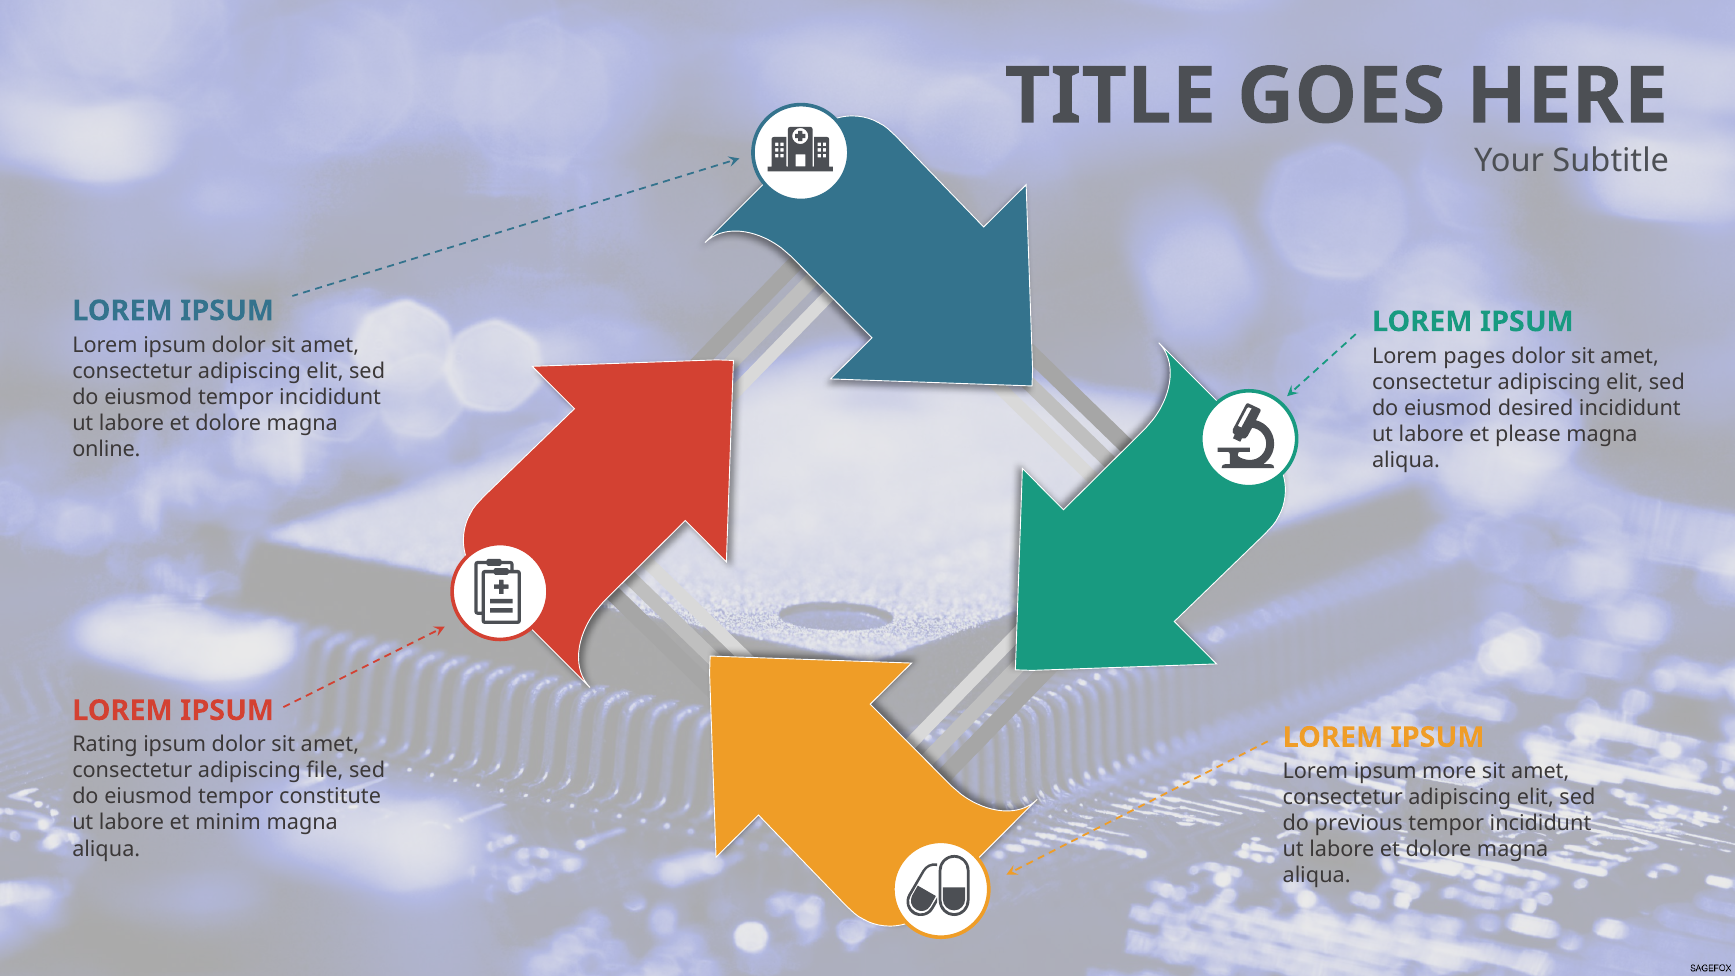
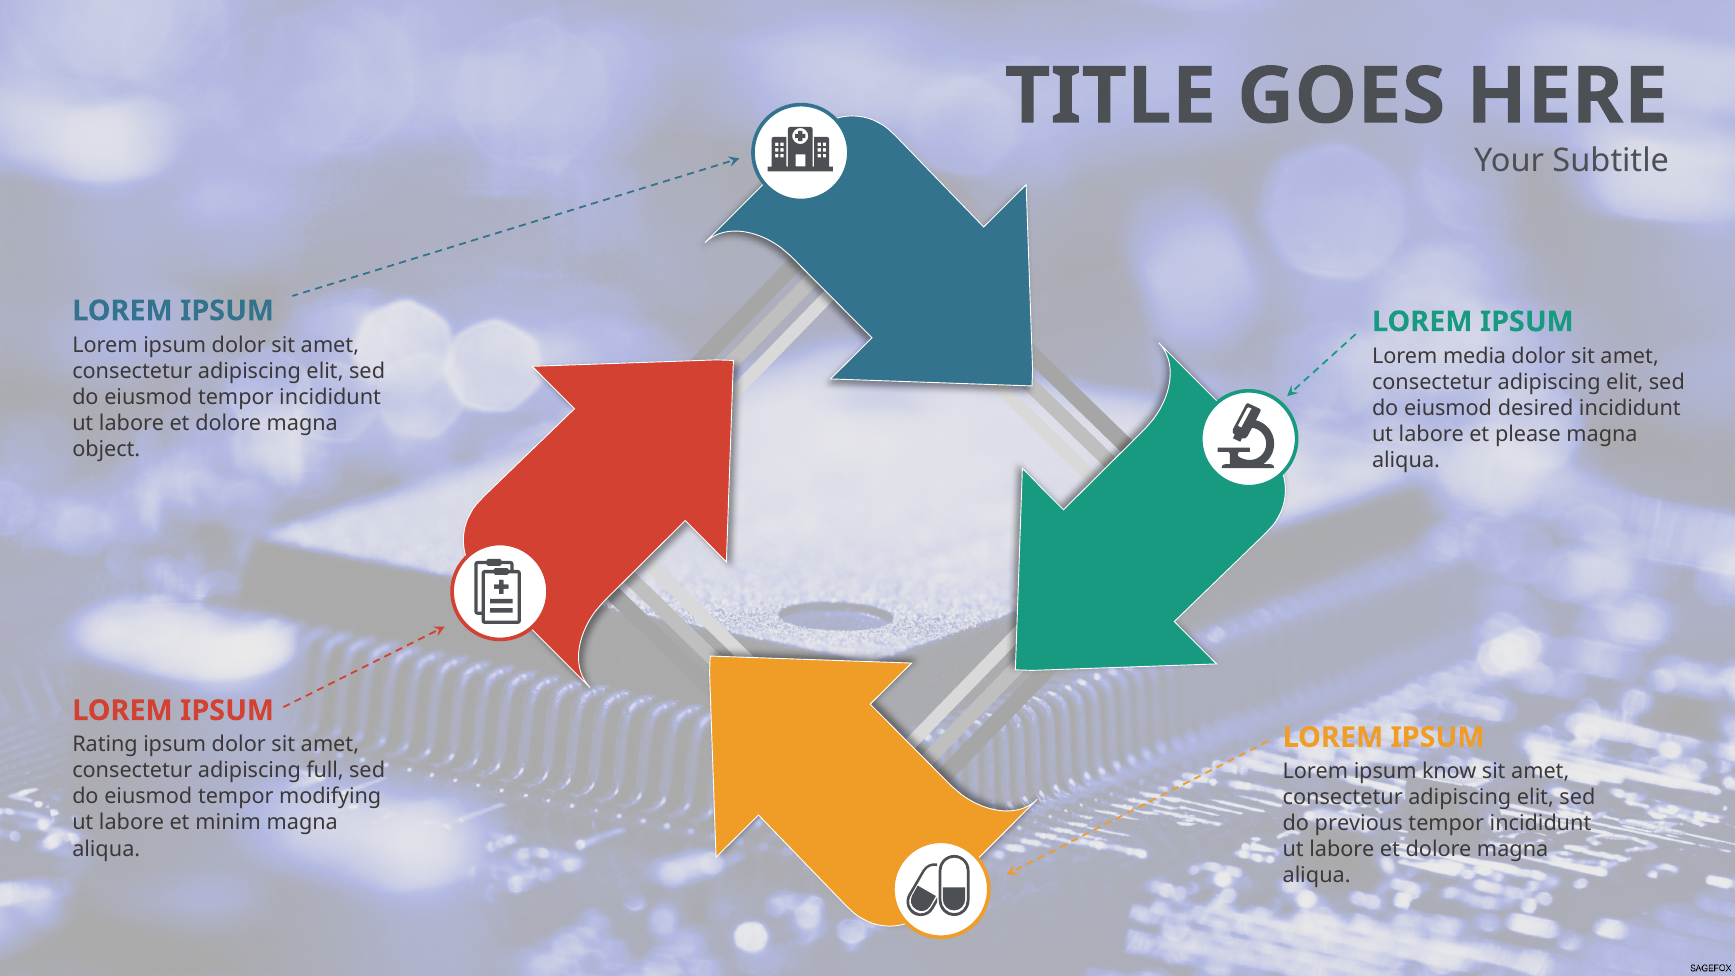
pages: pages -> media (1475, 356)
online: online -> object (106, 449)
file: file -> full (325, 771)
more: more -> know (1449, 771)
constitute: constitute -> modifying (330, 797)
